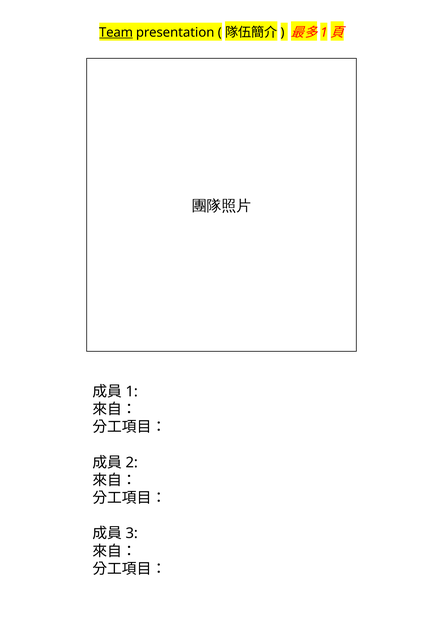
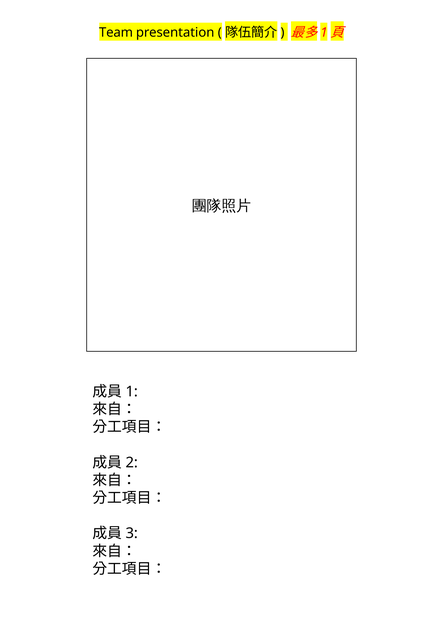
Team underline: present -> none (116, 32)
